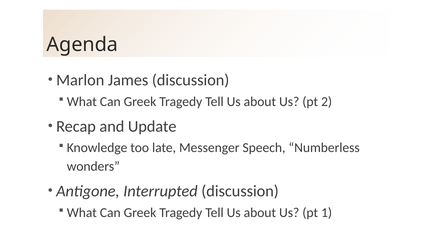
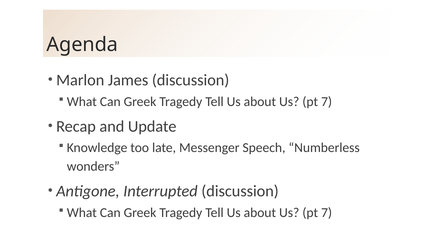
2: 2 -> 7 (327, 101)
1: 1 -> 7 (327, 212)
